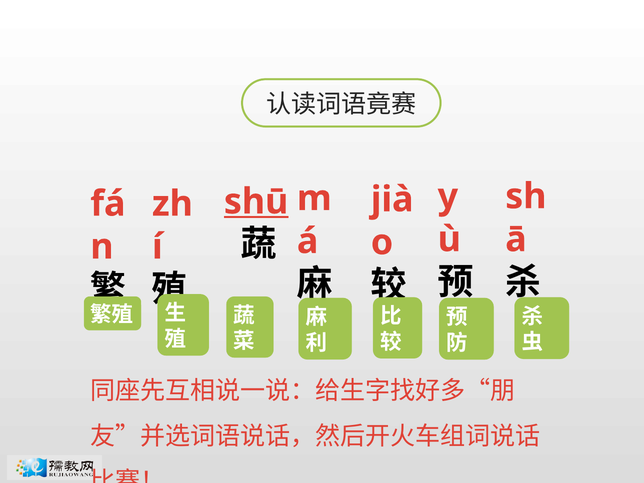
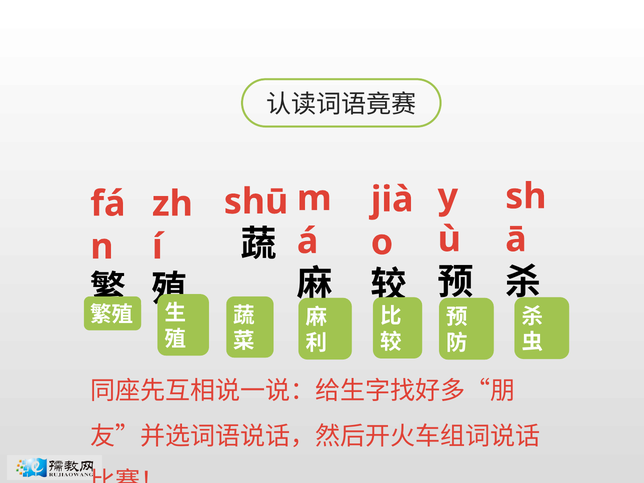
shū underline: present -> none (256, 202)
